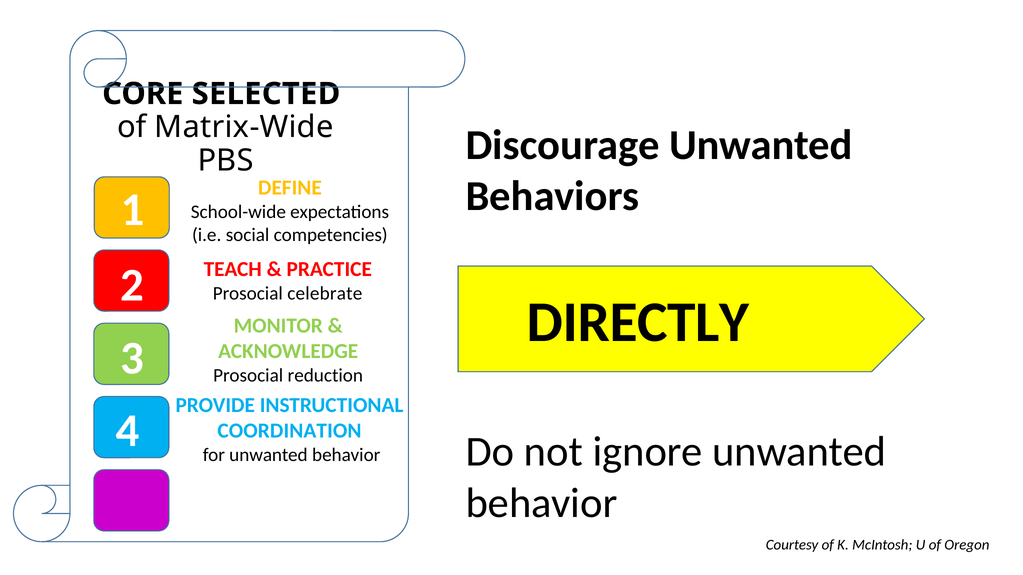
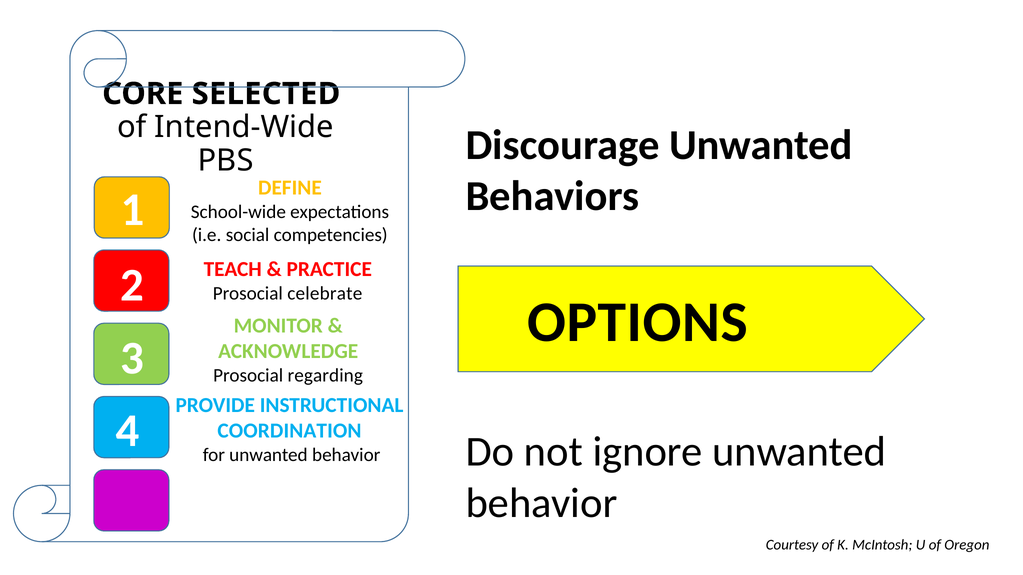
Matrix-Wide: Matrix-Wide -> Intend-Wide (244, 127)
DIRECTLY: DIRECTLY -> OPTIONS (638, 323)
reduction: reduction -> regarding (325, 376)
